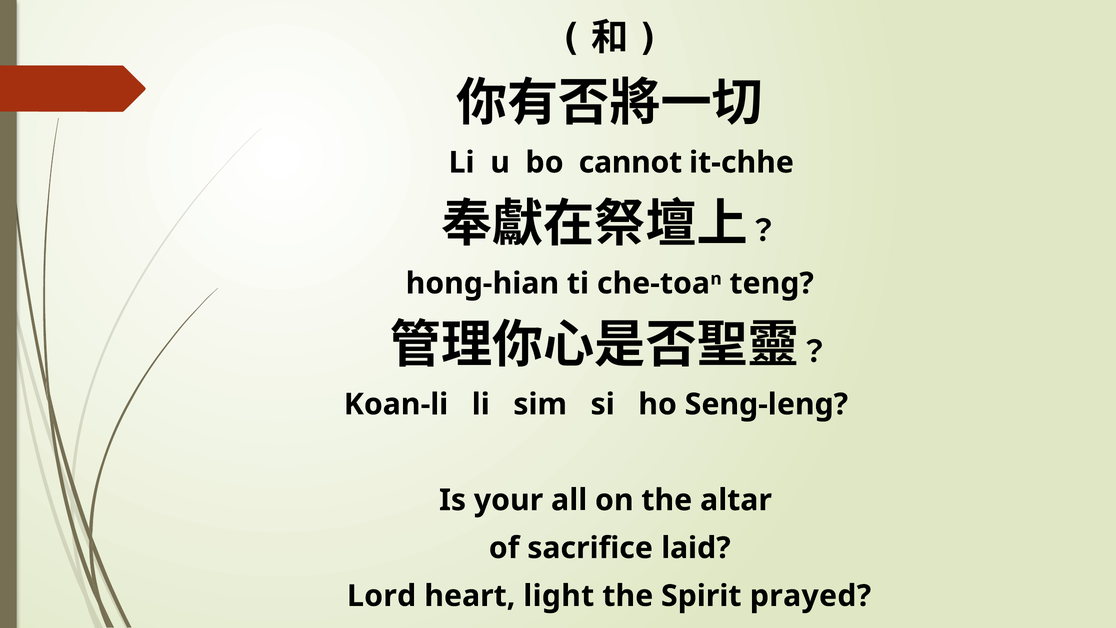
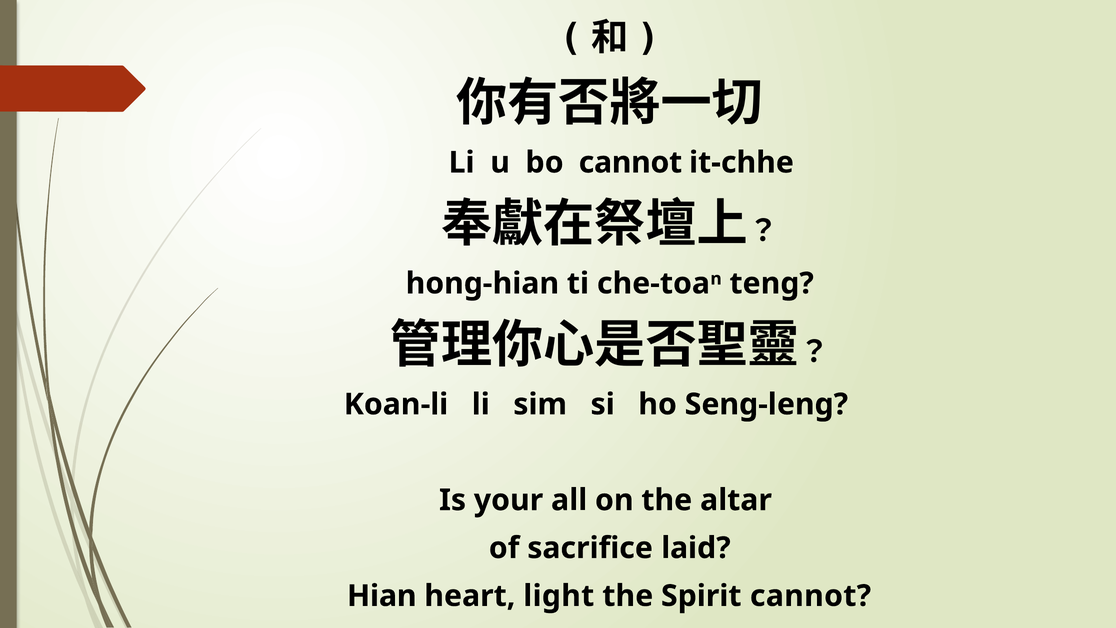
Lord: Lord -> Hian (382, 596)
Spirit prayed: prayed -> cannot (811, 596)
